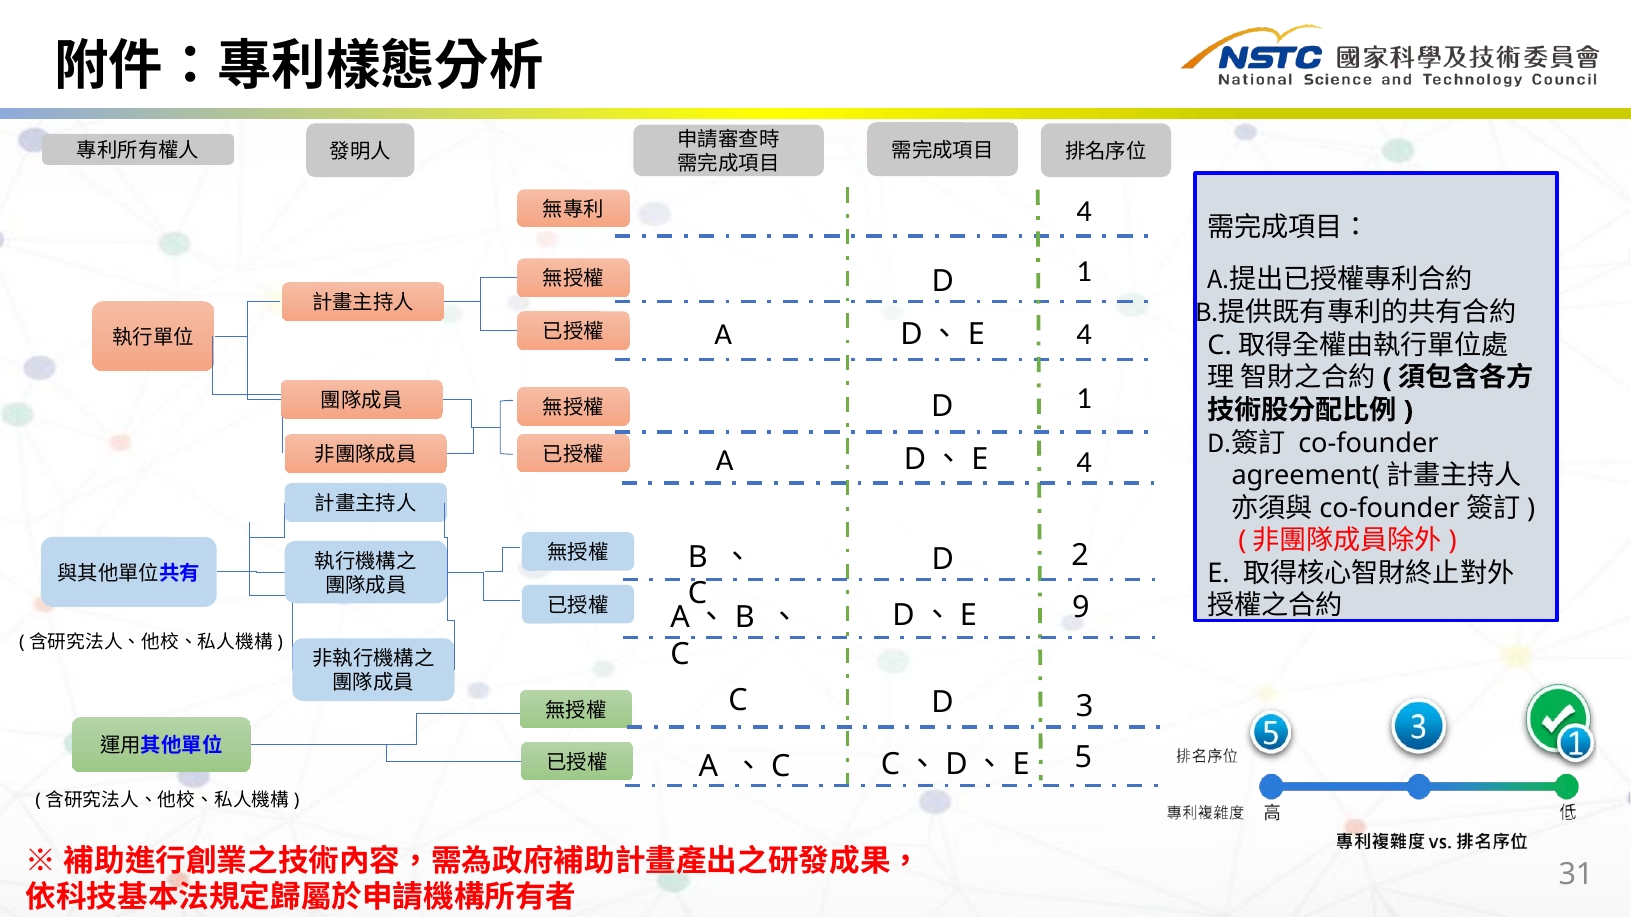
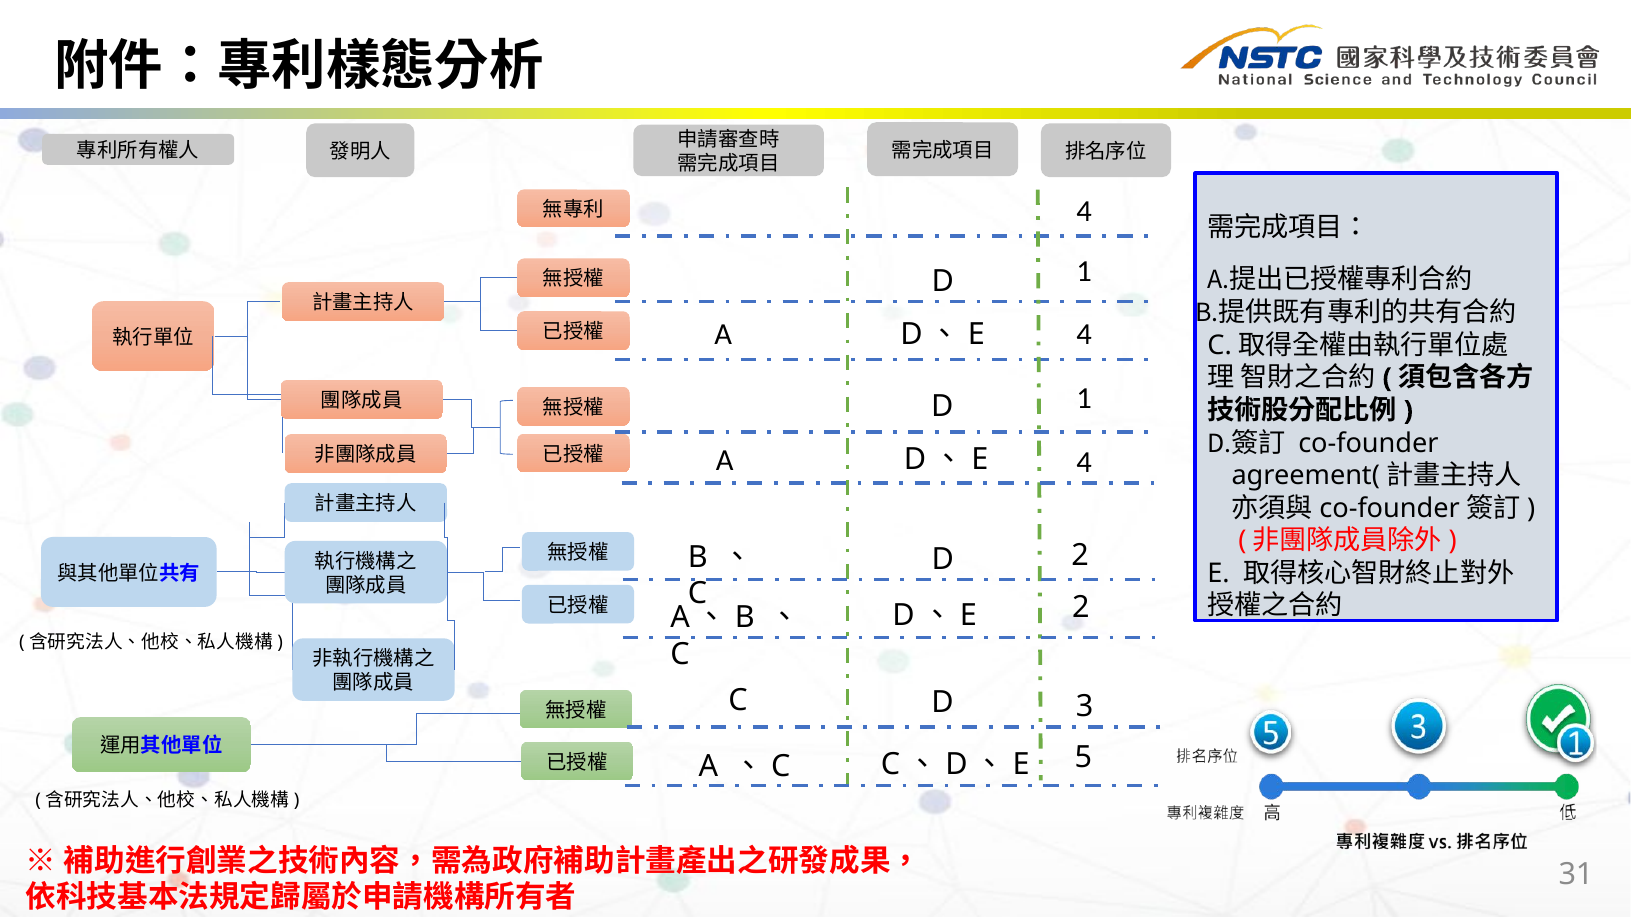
D、E 9: 9 -> 2 (1081, 607)
